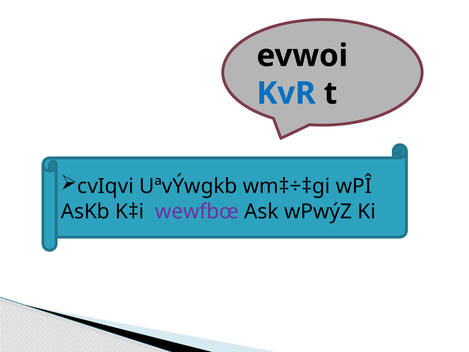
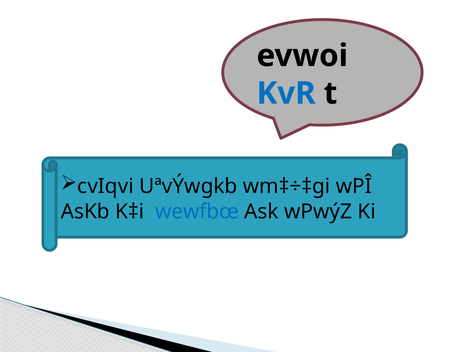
wewfbœ colour: purple -> blue (197, 211)
